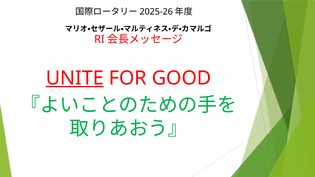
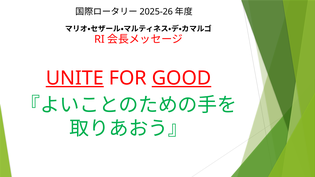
GOOD underline: none -> present (182, 78)
